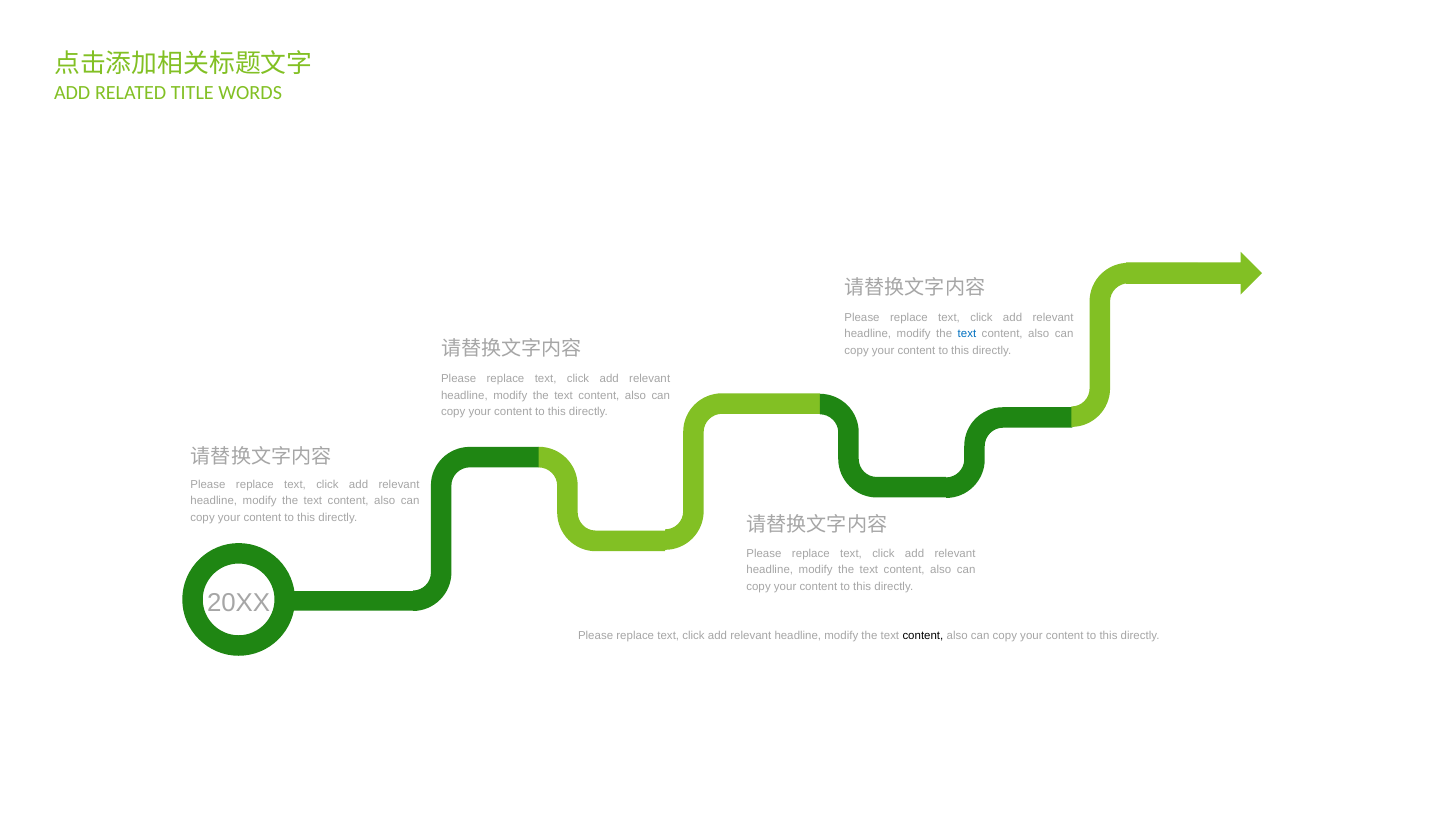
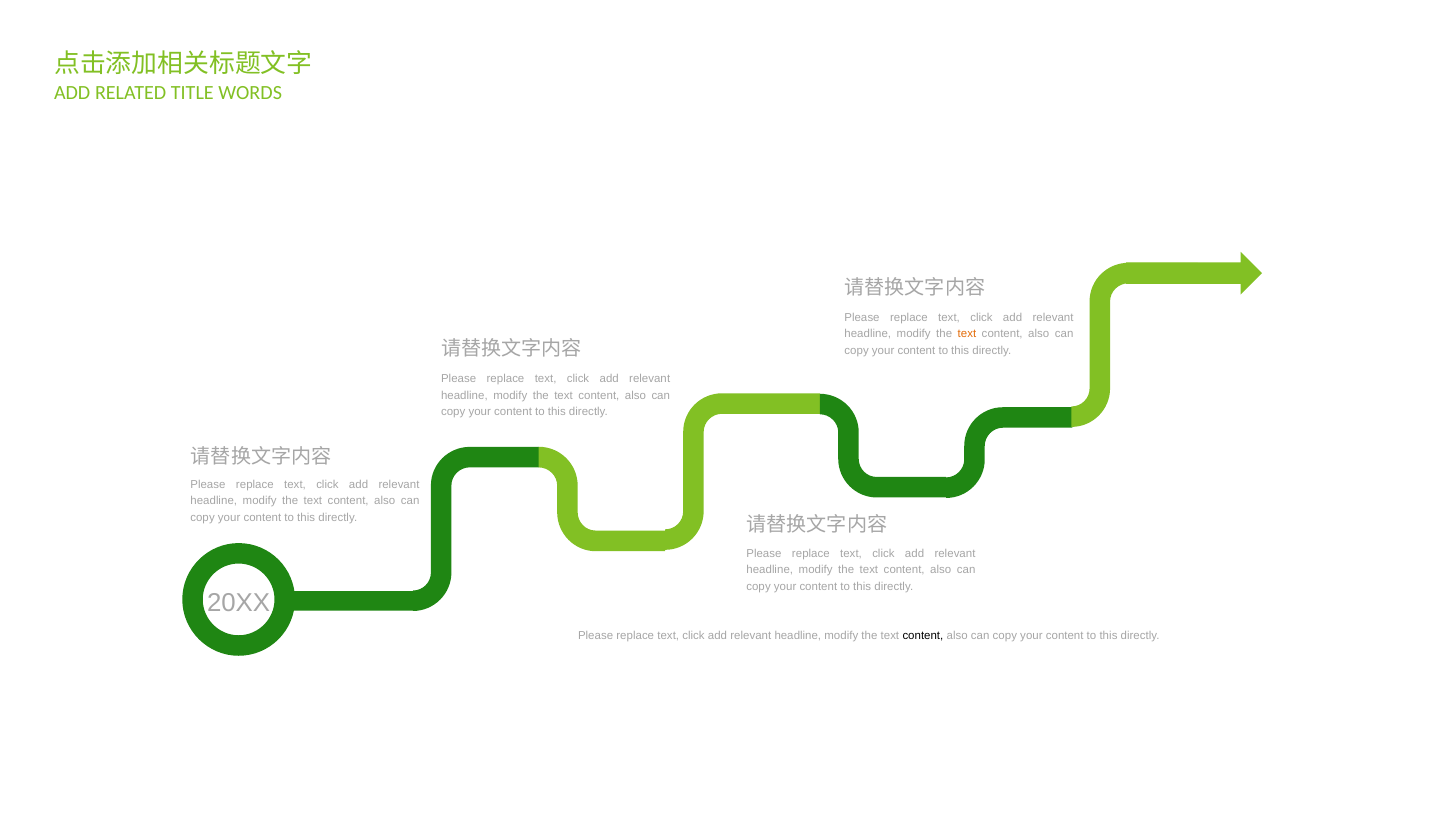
text colour: blue -> orange (967, 334)
